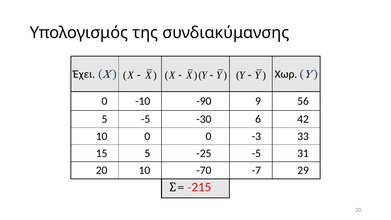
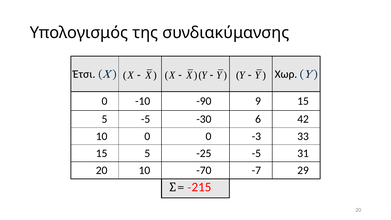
Έχει: Έχει -> Έτσι (84, 74)
9 56: 56 -> 15 (303, 101)
